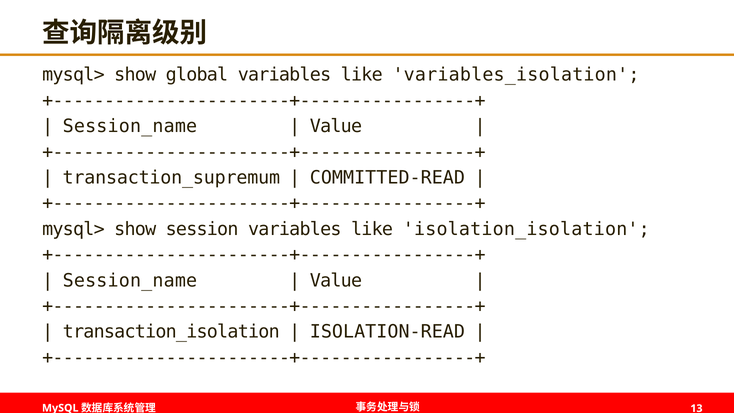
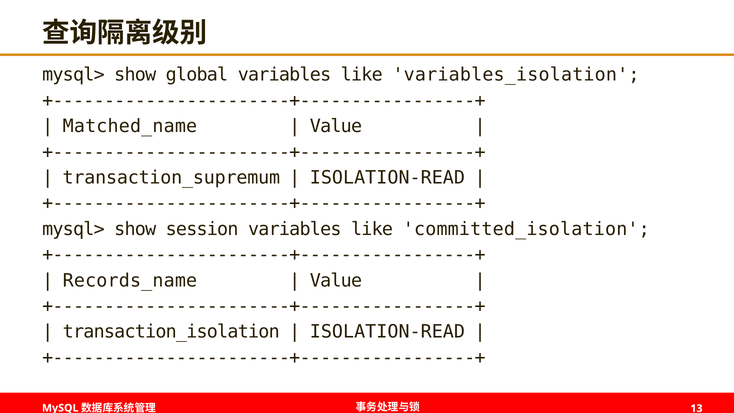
Session_name: Session_name -> Matched_name (130, 126)
COMMITTED-READ: COMMITTED-READ -> ISOLATION-READ (387, 178)
isolation_isolation: isolation_isolation -> committed_isolation (526, 229)
Session_name: Session_name -> Records_name (130, 280)
